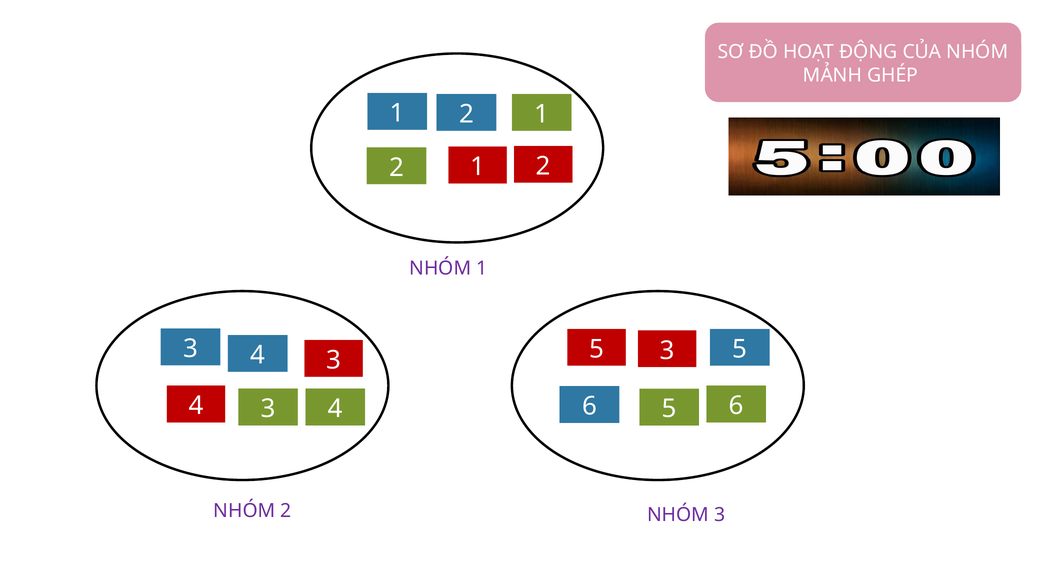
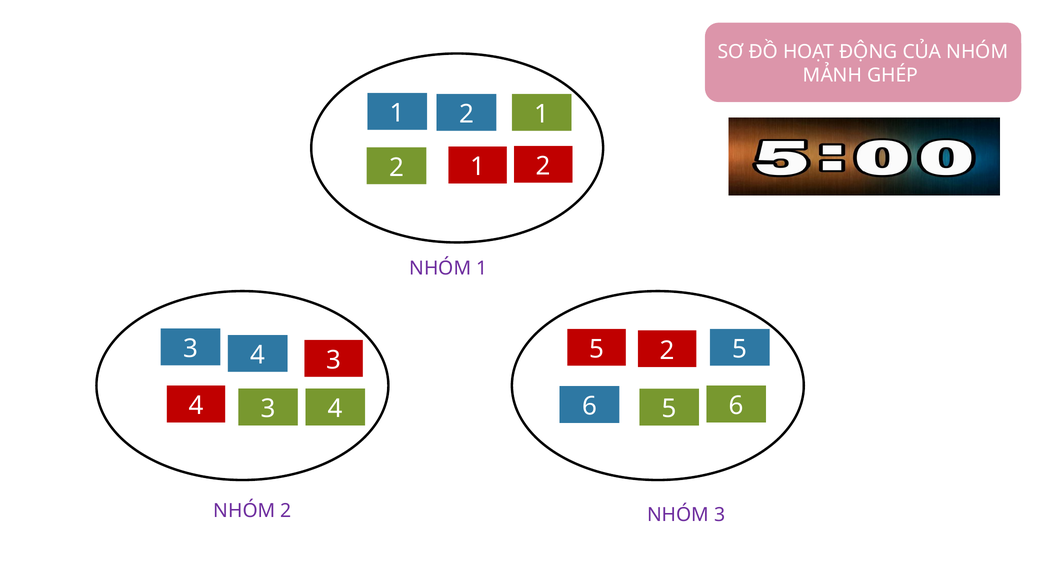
5 3: 3 -> 2 (667, 351)
